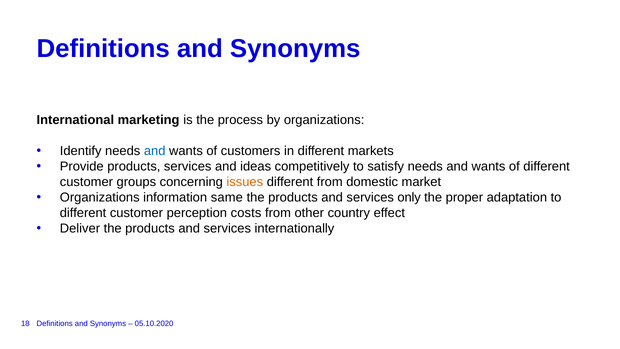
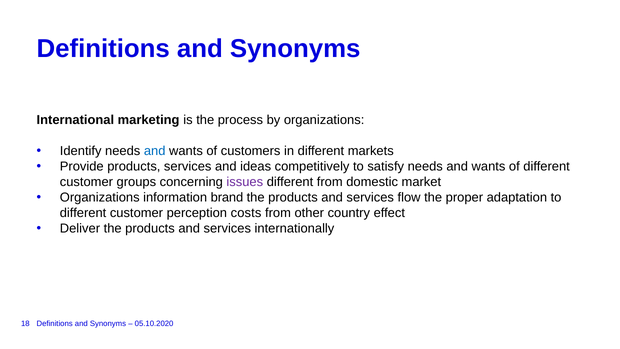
issues colour: orange -> purple (245, 182)
same: same -> brand (227, 197)
only: only -> flow (409, 197)
